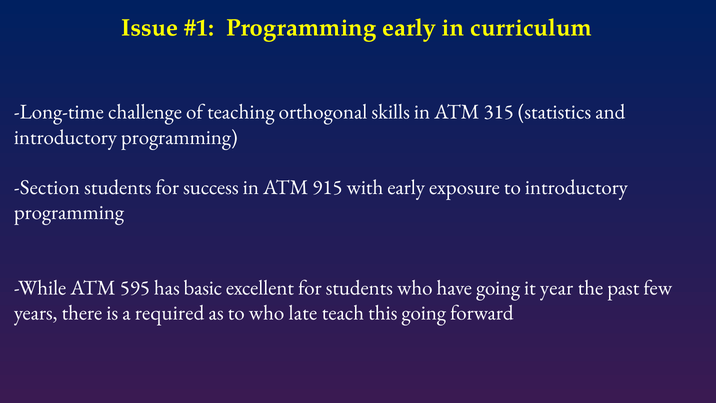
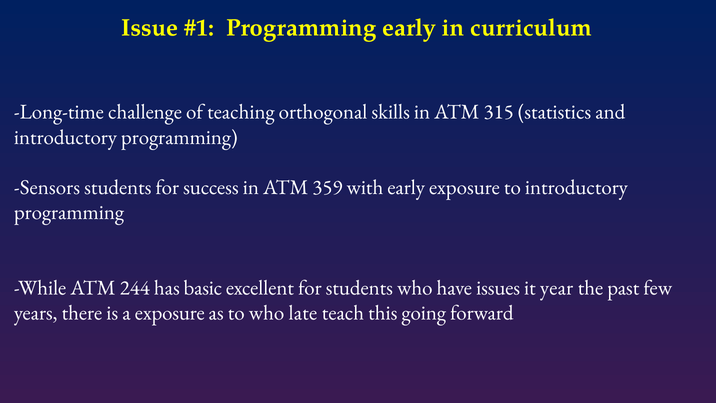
Section: Section -> Sensors (47, 187)
915: 915 -> 359 (327, 187)
595: 595 -> 244 (135, 288)
have going: going -> issues (498, 288)
a required: required -> exposure (170, 313)
